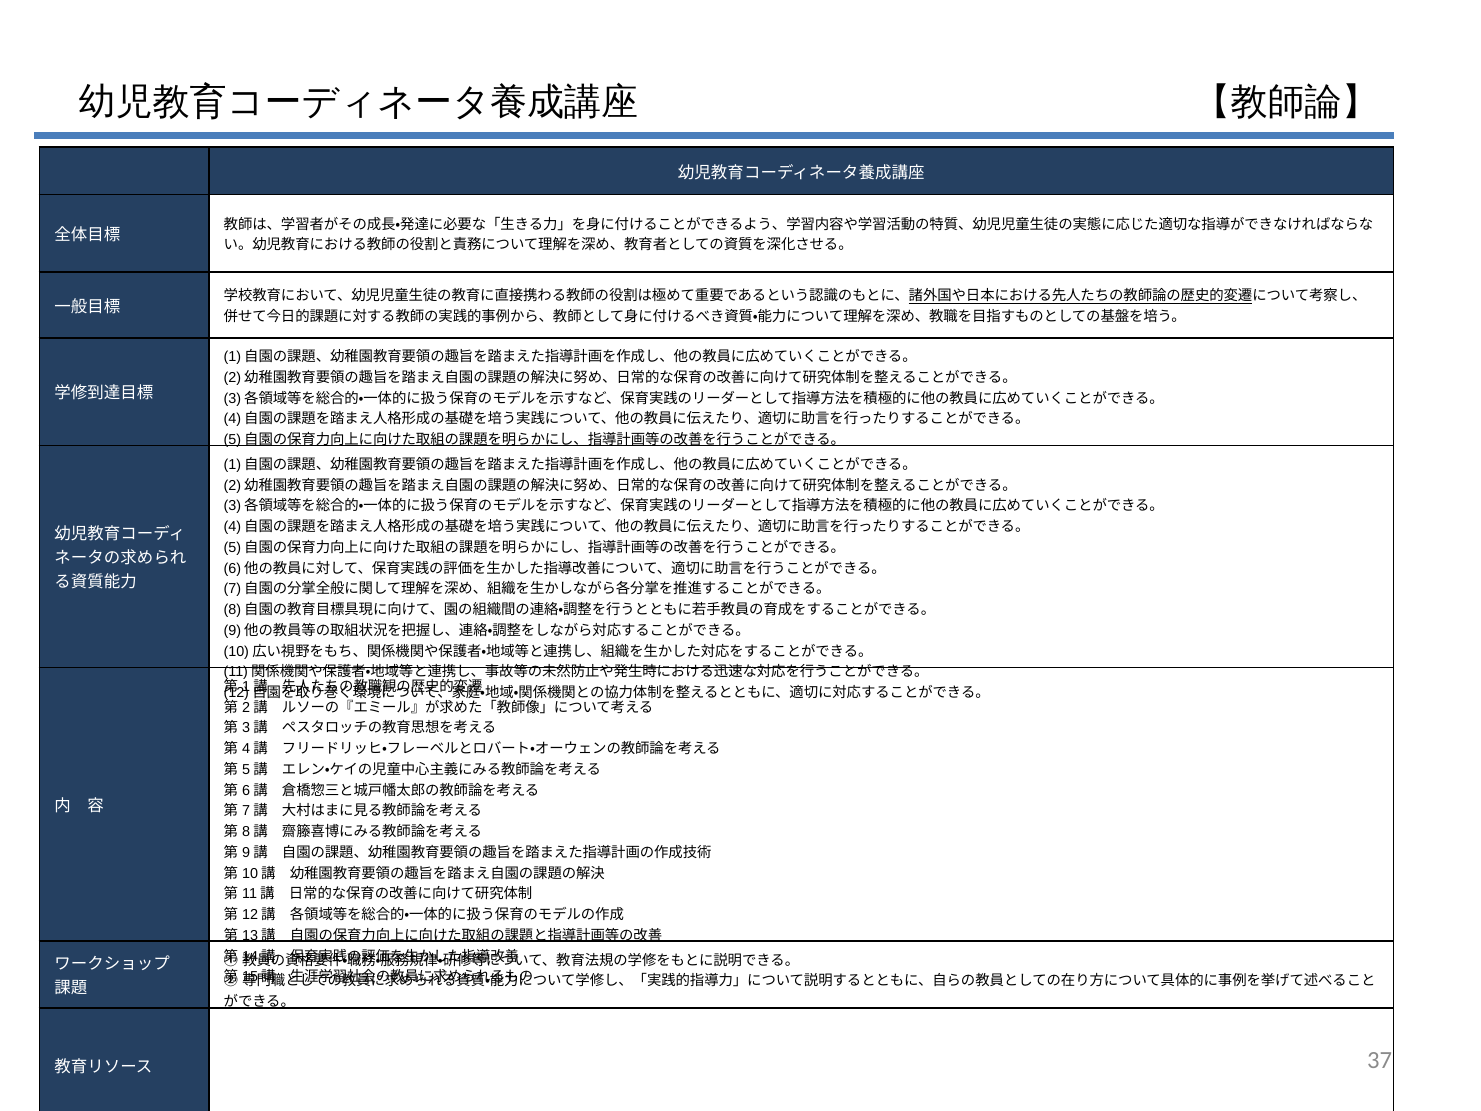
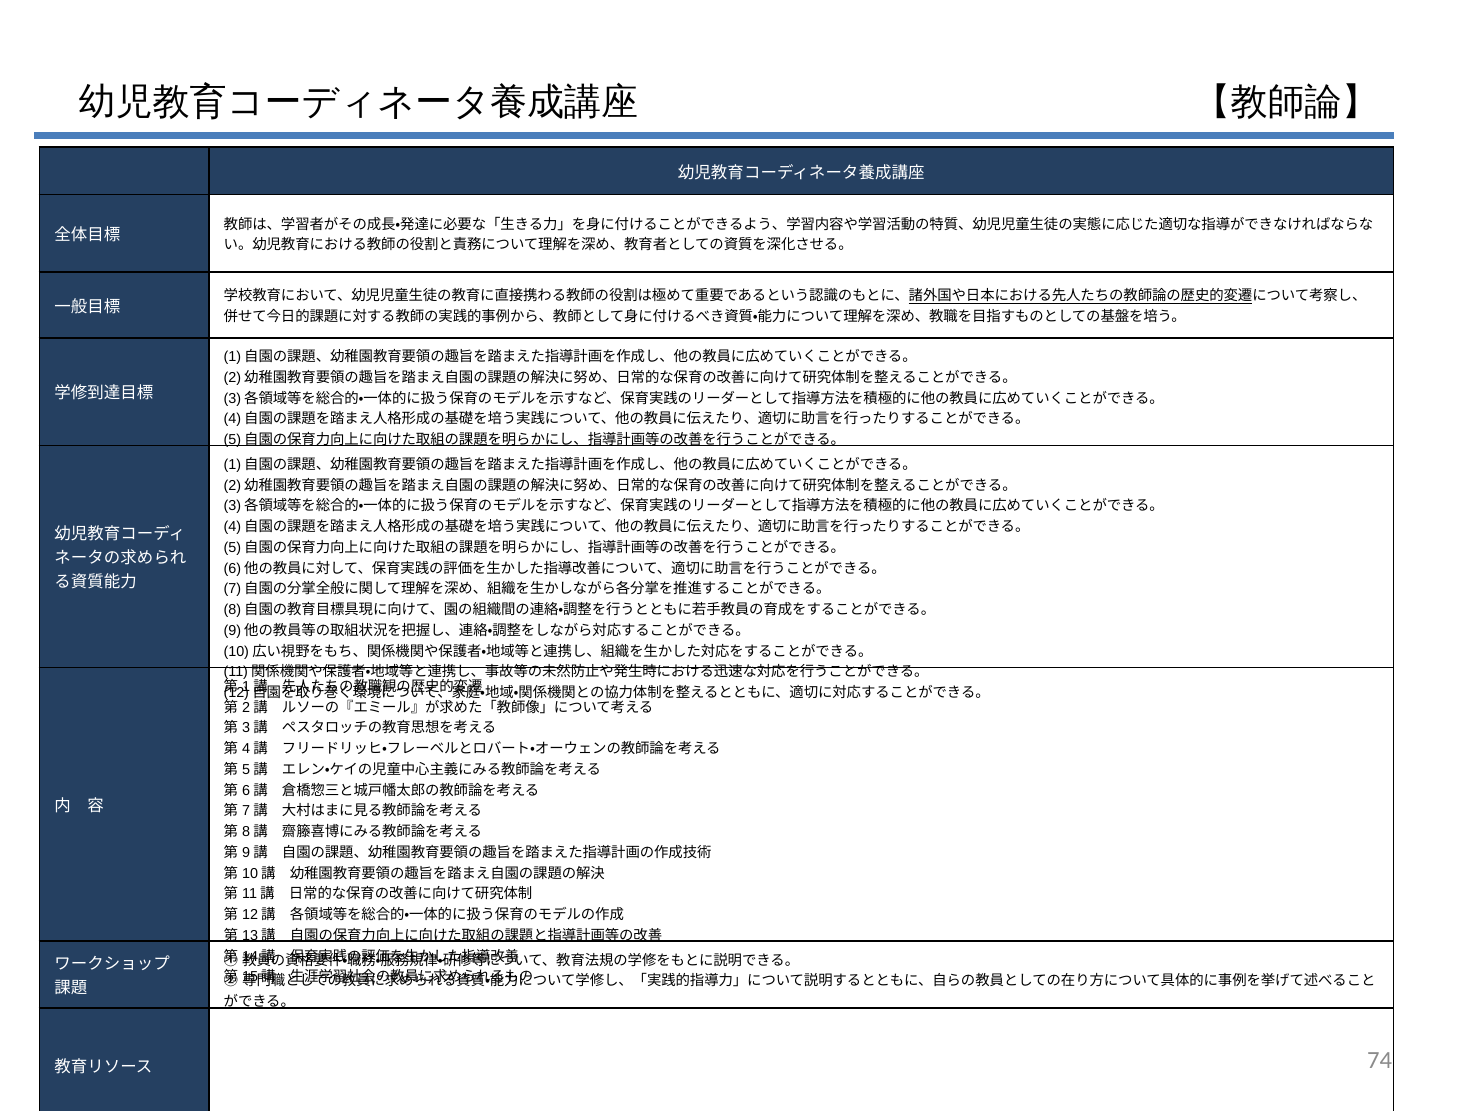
37: 37 -> 74 (1380, 1061)
